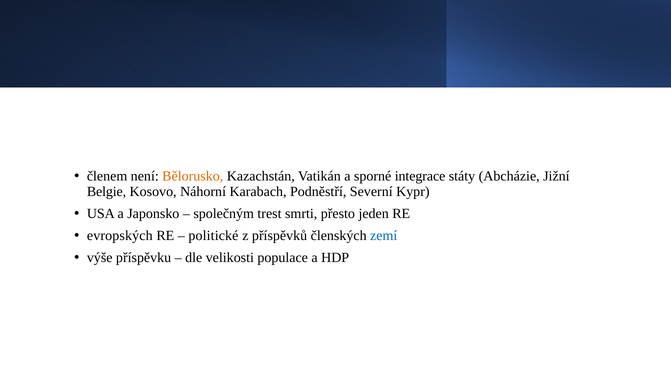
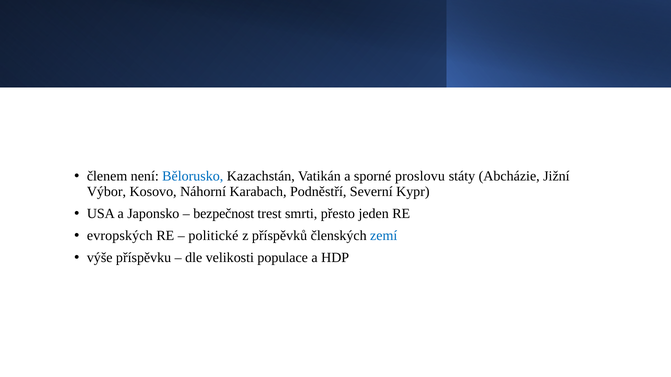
Bělorusko colour: orange -> blue (193, 177)
integrace: integrace -> proslovu (420, 177)
Belgie: Belgie -> Výbor (106, 192)
společným: společným -> bezpečnost (224, 214)
